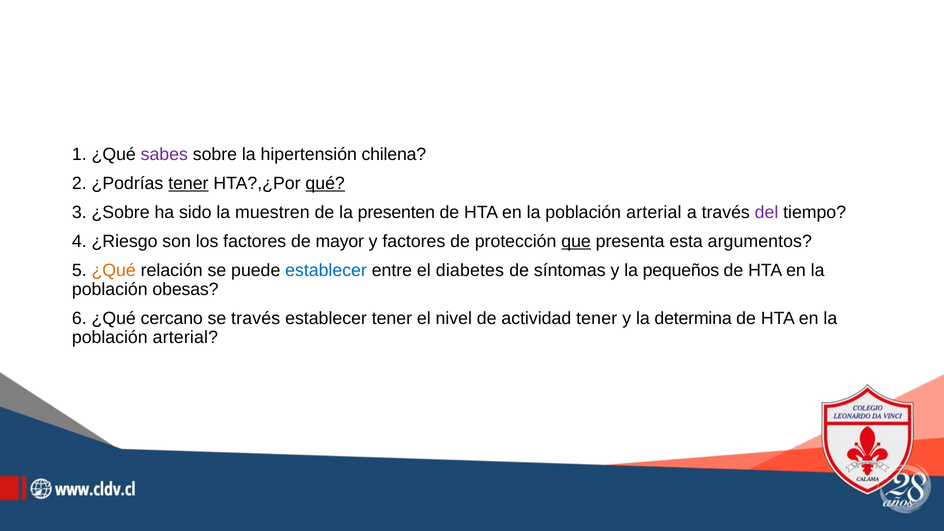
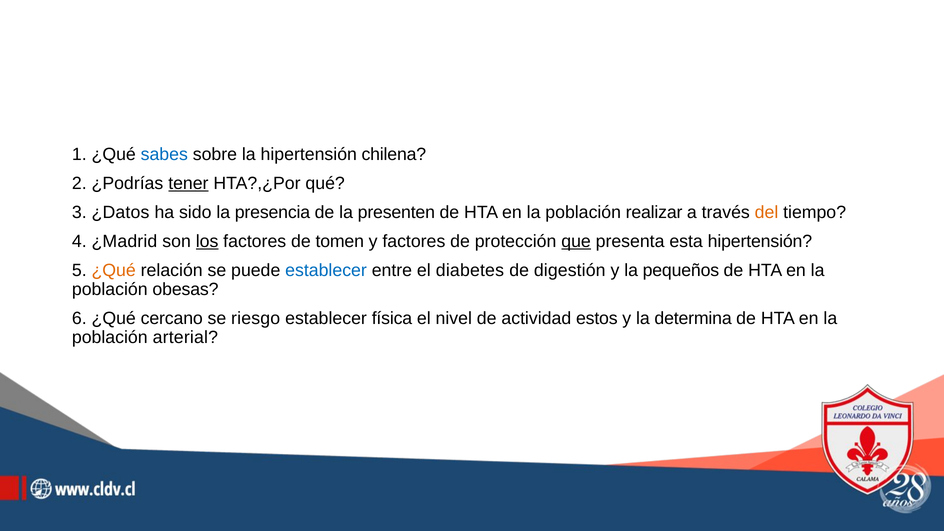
sabes colour: purple -> blue (164, 154)
qué underline: present -> none (325, 183)
¿Sobre: ¿Sobre -> ¿Datos (120, 212)
muestren: muestren -> presencia (272, 212)
arterial: arterial -> realizar (654, 212)
del colour: purple -> orange (767, 212)
¿Riesgo: ¿Riesgo -> ¿Madrid (124, 241)
los underline: none -> present (207, 241)
mayor: mayor -> tomen (340, 241)
esta argumentos: argumentos -> hipertensión (760, 241)
síntomas: síntomas -> digestión (570, 270)
se través: través -> riesgo (256, 318)
establecer tener: tener -> física (392, 318)
actividad tener: tener -> estos (597, 318)
